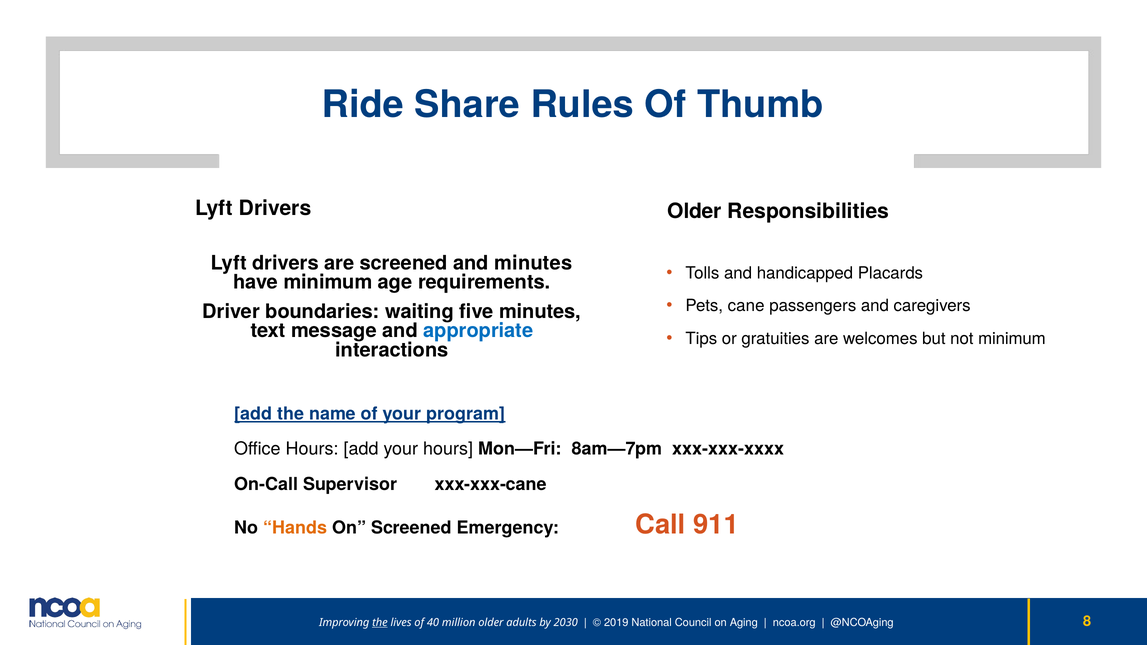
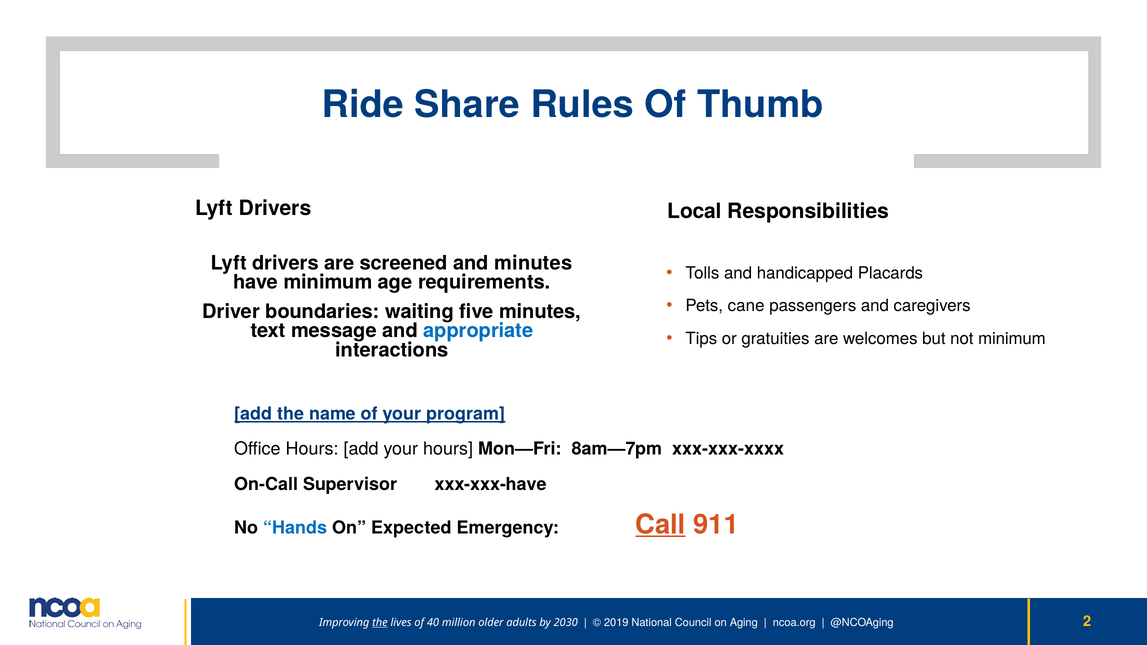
Older: Older -> Local (695, 211)
xxx-xxx-cane: xxx-xxx-cane -> xxx-xxx-have (491, 484)
Hands colour: orange -> blue (295, 528)
On Screened: Screened -> Expected (411, 528)
Call underline: none -> present (660, 525)
8: 8 -> 2 (1087, 621)
